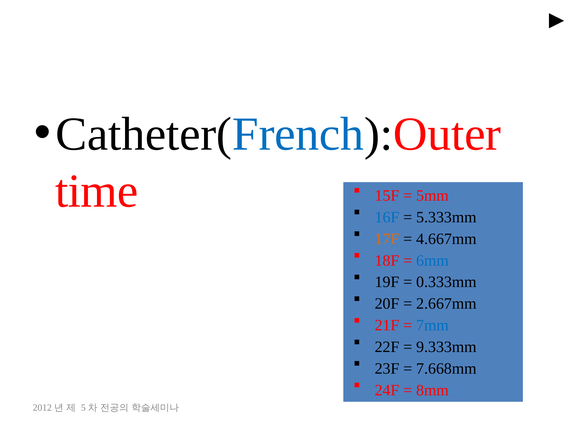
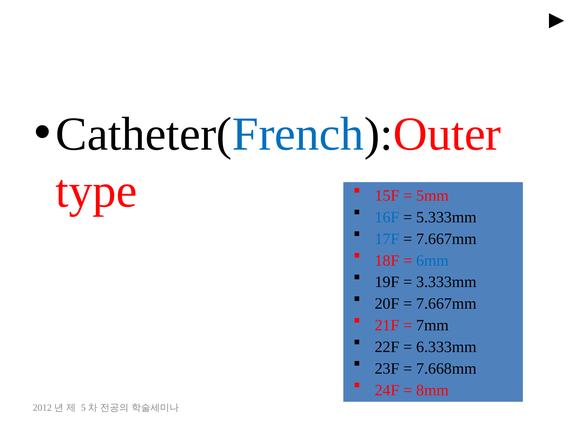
time: time -> type (96, 191)
17F colour: orange -> blue (387, 239)
4.667mm: 4.667mm -> 7.667mm (446, 239)
0.333mm: 0.333mm -> 3.333mm (446, 282)
2.667mm: 2.667mm -> 7.667mm (446, 304)
7mm colour: blue -> black (432, 326)
9.333mm: 9.333mm -> 6.333mm (446, 347)
